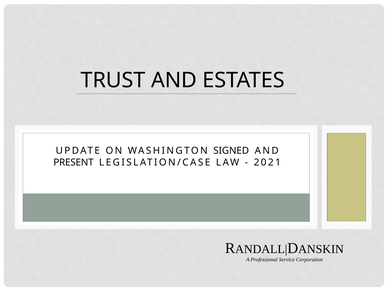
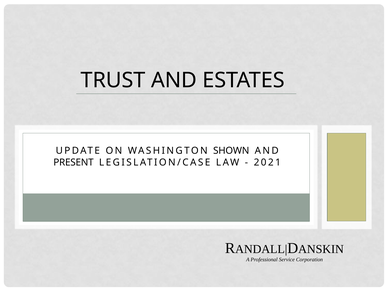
SIGNED: SIGNED -> SHOWN (231, 151)
